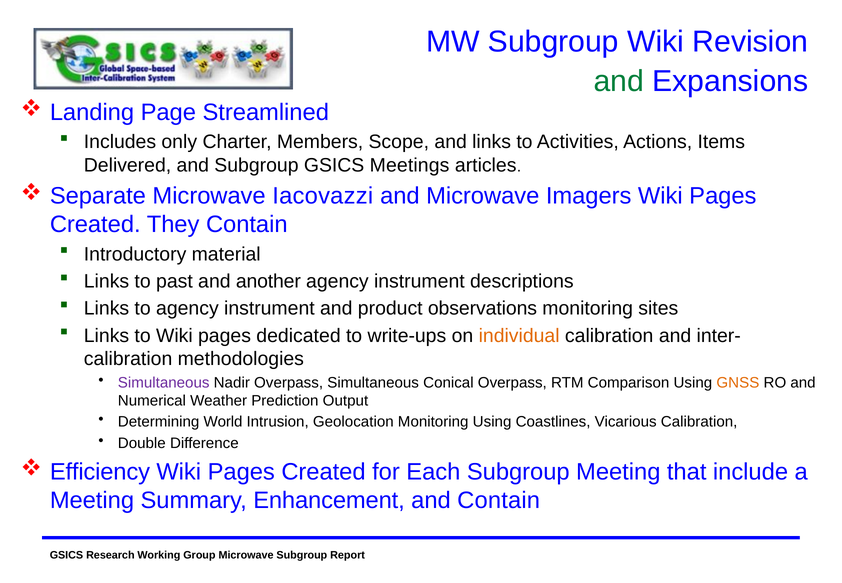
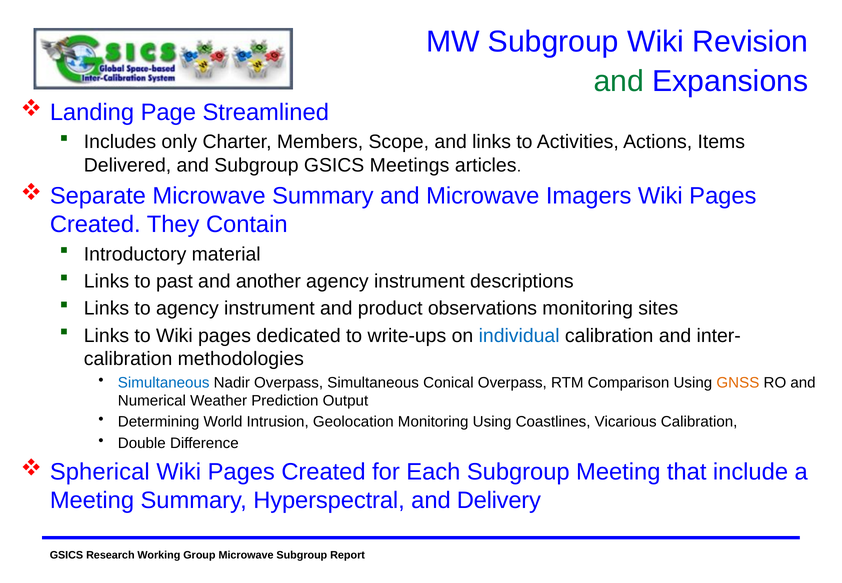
Microwave Iacovazzi: Iacovazzi -> Summary (323, 196)
individual colour: orange -> blue (519, 336)
Simultaneous colour: purple -> blue (164, 382)
Efficiency: Efficiency -> Spherical (100, 472)
Enhancement: Enhancement -> Hyperspectral (329, 500)
and Contain: Contain -> Delivery (499, 500)
